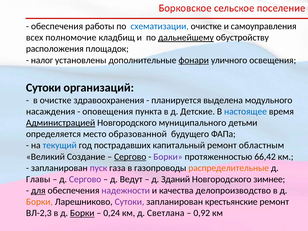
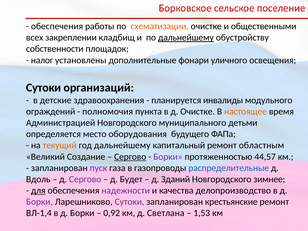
схематизации colour: blue -> orange (160, 26)
самоуправления: самоуправления -> общественными (264, 26)
полномочие: полномочие -> закреплении (71, 38)
расположения: расположения -> собственности (55, 49)
фонари underline: present -> none (194, 60)
в очистке: очистке -> детские (56, 100)
выделена: выделена -> инвалиды (223, 100)
насаждения: насаждения -> ограждений (51, 112)
оповещения: оповещения -> полномочия (108, 112)
д Детские: Детские -> Очистке (198, 112)
настоящее colour: blue -> orange (246, 112)
Администрацией underline: present -> none (61, 123)
образованной: образованной -> оборудования (138, 134)
текущий colour: blue -> orange (60, 145)
год пострадавших: пострадавших -> дальнейшему (122, 145)
66,42: 66,42 -> 44,57 (265, 157)
распределительные colour: orange -> blue (229, 168)
Главы: Главы -> Вдоль (38, 179)
Ведут: Ведут -> Будет (131, 179)
Борки colour: orange -> purple (39, 202)
ВЛ-2,3: ВЛ-2,3 -> ВЛ-1,4 (39, 213)
Борки underline: present -> none (82, 213)
0,24: 0,24 -> 0,92 (112, 213)
0,92: 0,92 -> 1,53 (202, 213)
